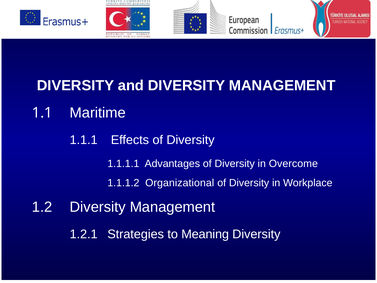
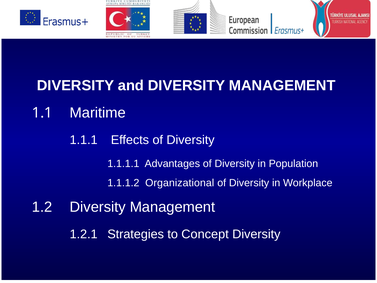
Overcome: Overcome -> Population (293, 163)
Meaning: Meaning -> Concept (205, 234)
